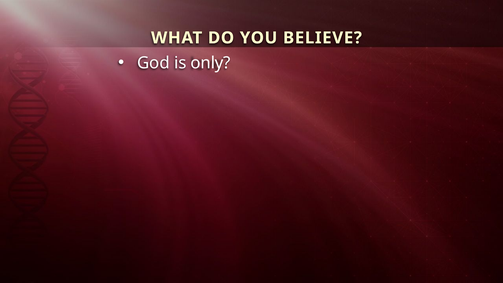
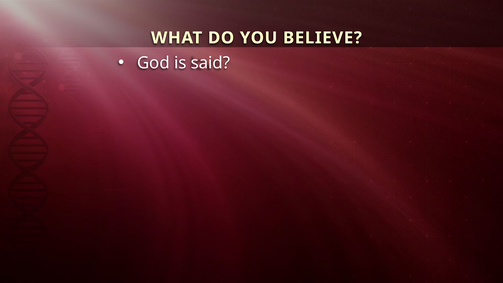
only: only -> said (210, 63)
